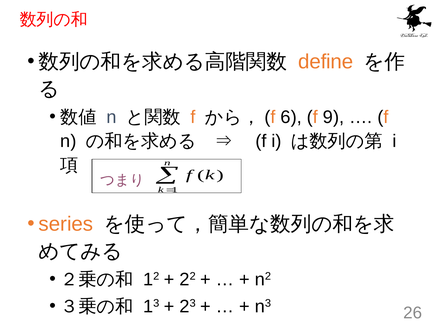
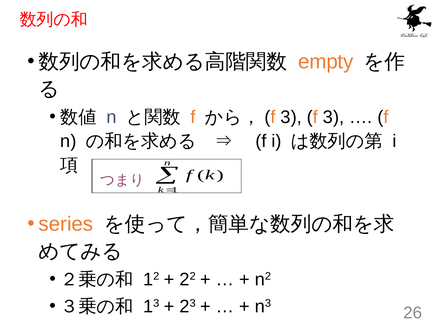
define: define -> empty (326, 62)
6: 6 -> 3 (291, 117)
9: 9 -> 3 (333, 117)
